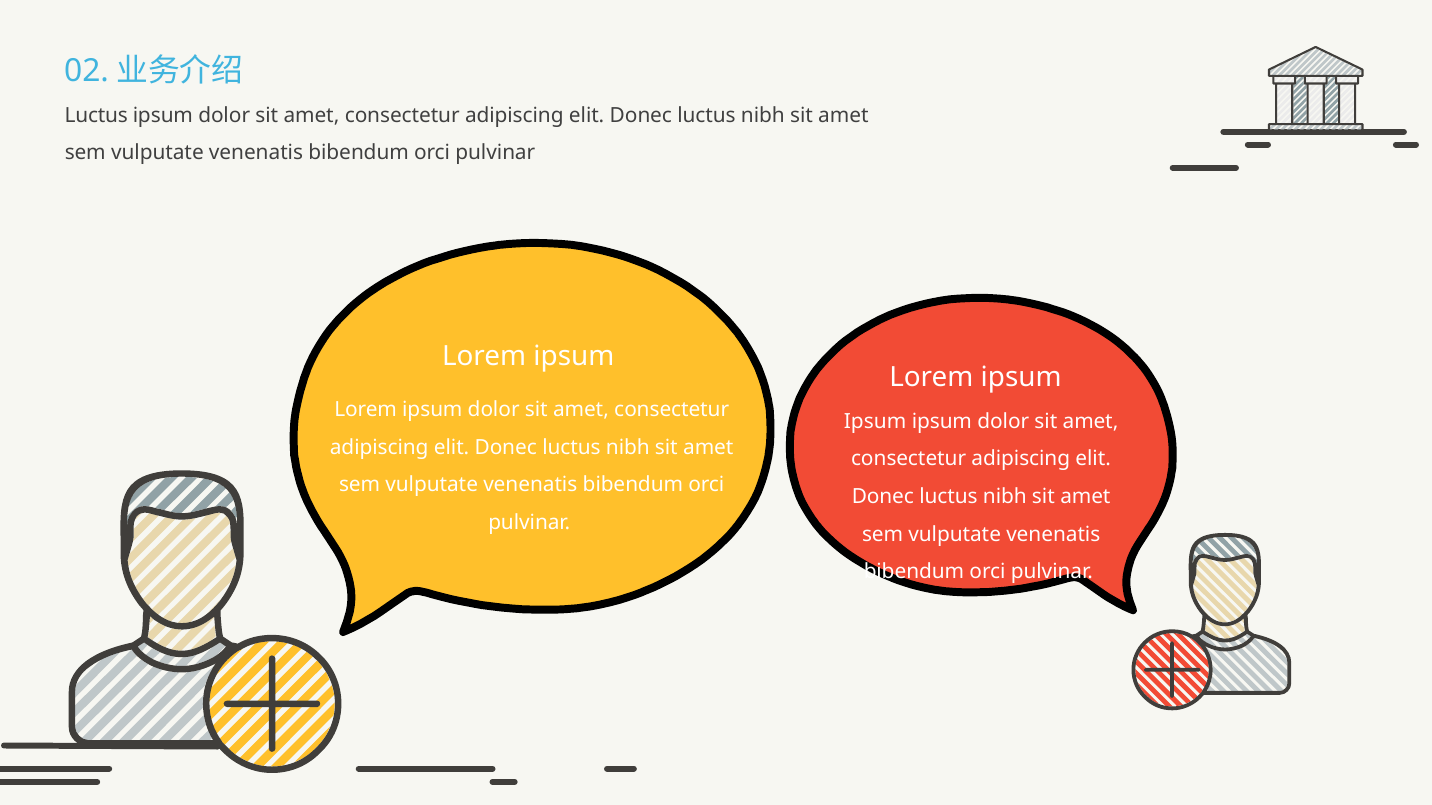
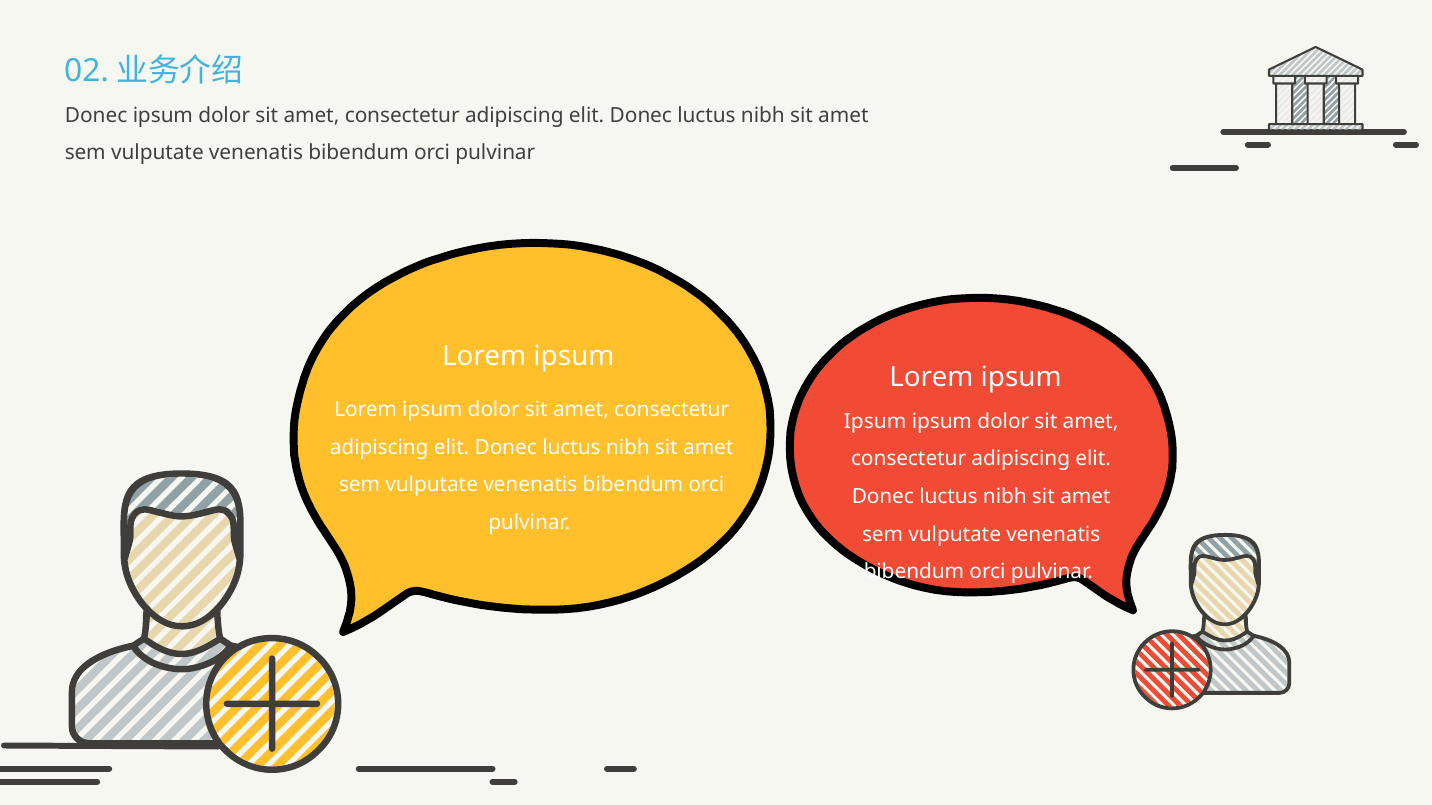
Luctus: Luctus -> Donec (96, 116)
